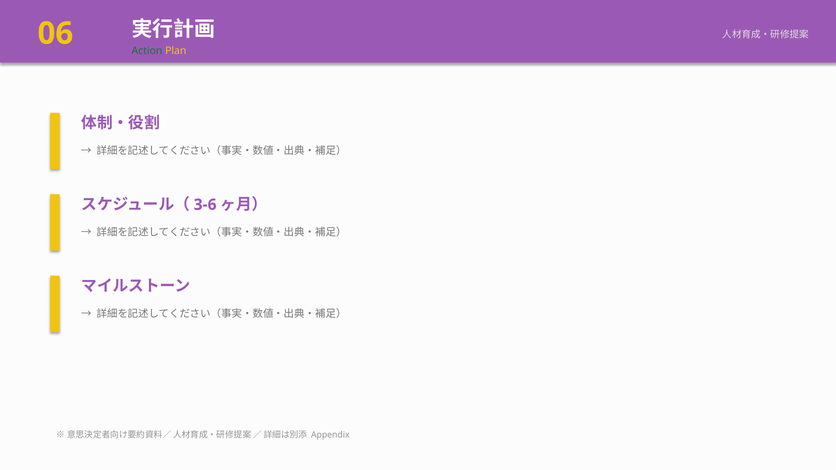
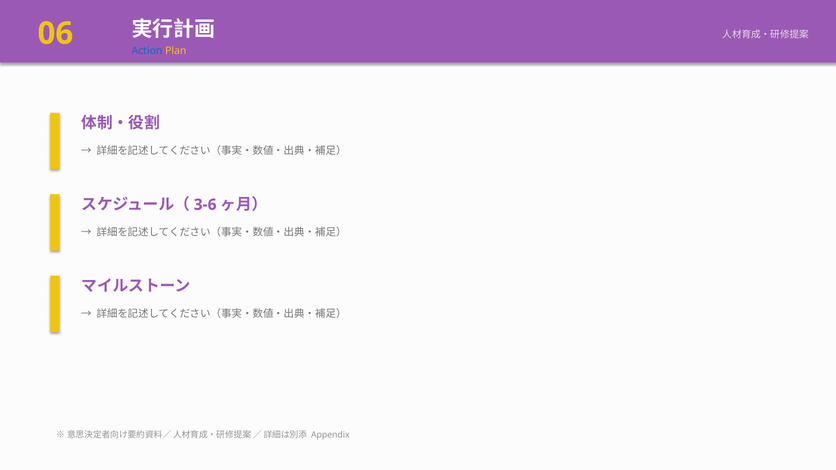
Action colour: green -> blue (147, 51)
